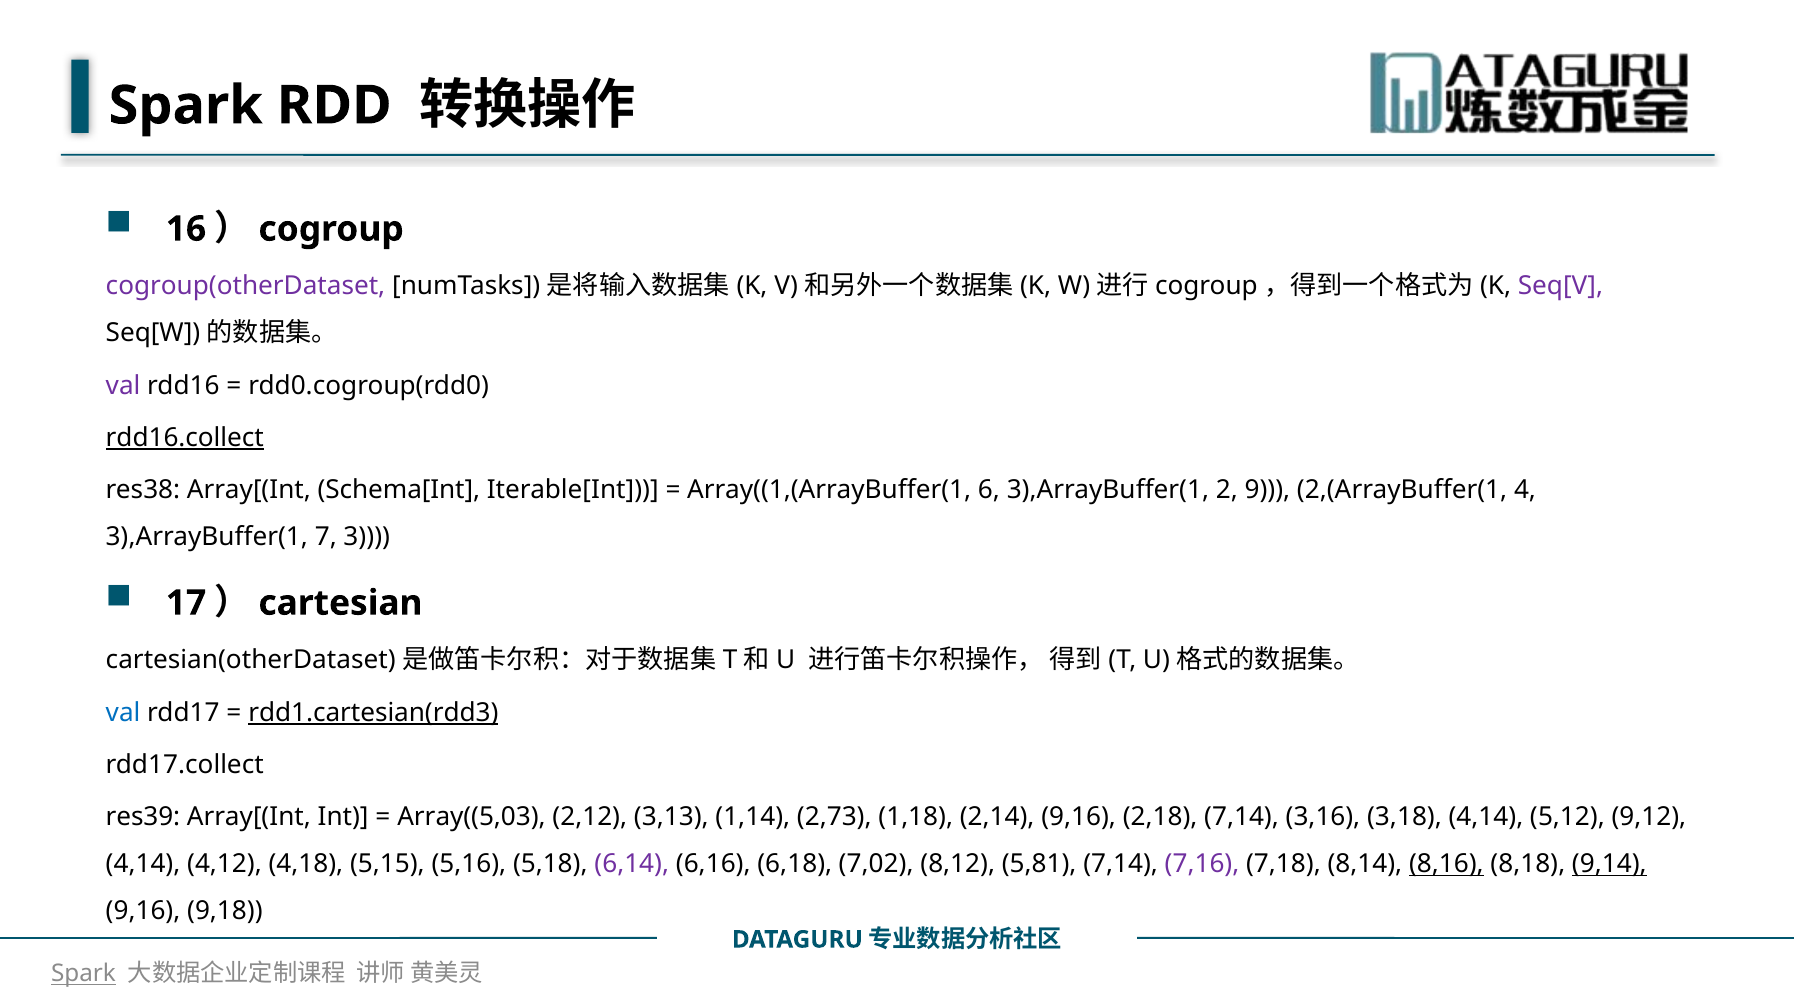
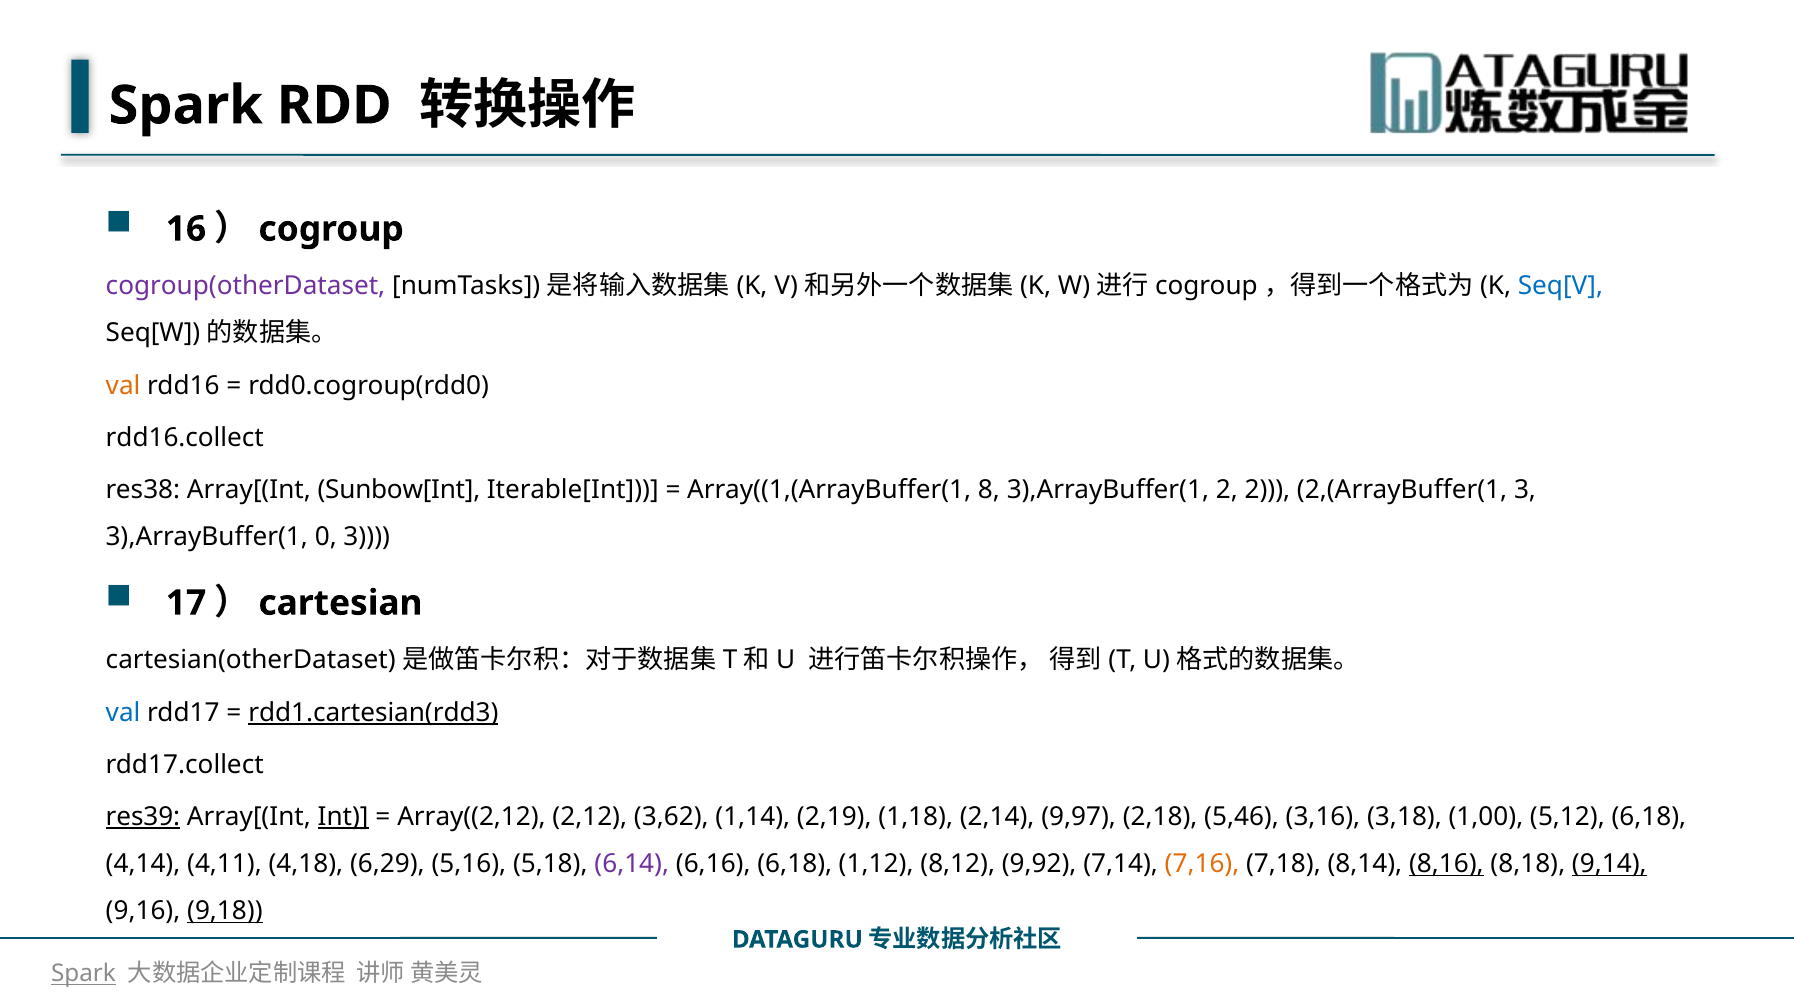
Seq[V colour: purple -> blue (1560, 286)
val colour: purple -> orange (123, 386)
rdd16.collect underline: present -> none (185, 438)
Schema[Int: Schema[Int -> Sunbow[Int (399, 490)
6: 6 -> 8 (989, 490)
2 9: 9 -> 2 (1267, 490)
2,(ArrayBuffer(1 4: 4 -> 3 (1525, 490)
7: 7 -> 0 (326, 537)
res39 underline: none -> present (143, 817)
Int underline: none -> present (343, 817)
Array((5,03: Array((5,03 -> Array((2,12 (471, 817)
3,13: 3,13 -> 3,62 (671, 817)
2,73: 2,73 -> 2,19 (834, 817)
2,14 9,16: 9,16 -> 9,97 (1079, 817)
2,18 7,14: 7,14 -> 5,46 (1242, 817)
3,18 4,14: 4,14 -> 1,00 (1486, 817)
5,12 9,12: 9,12 -> 6,18 (1649, 817)
4,12: 4,12 -> 4,11 (224, 864)
5,15: 5,15 -> 6,29 (387, 864)
7,02: 7,02 -> 1,12 (876, 864)
5,81: 5,81 -> 9,92 (1039, 864)
7,16 colour: purple -> orange (1202, 864)
9,18 underline: none -> present (225, 911)
